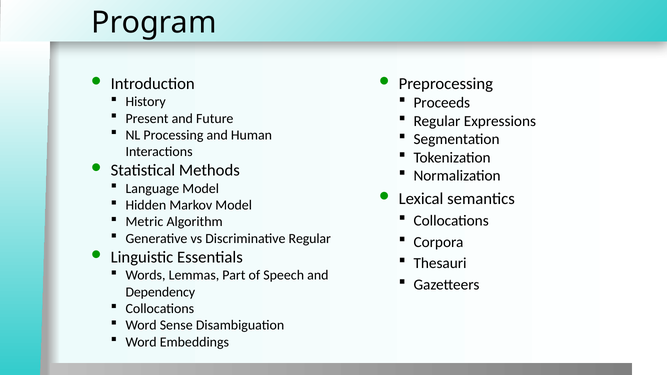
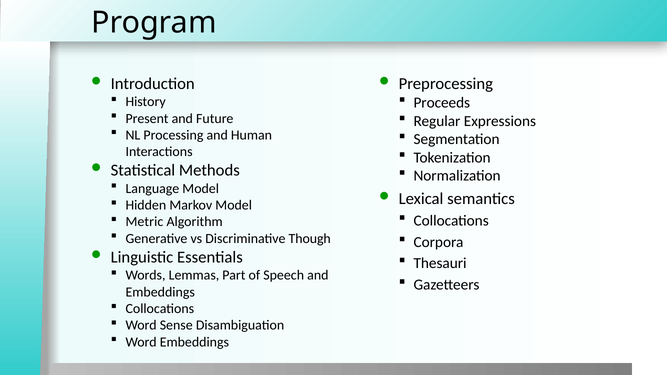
Discriminative Regular: Regular -> Though (310, 239)
Dependency: Dependency -> Embeddings (160, 292)
